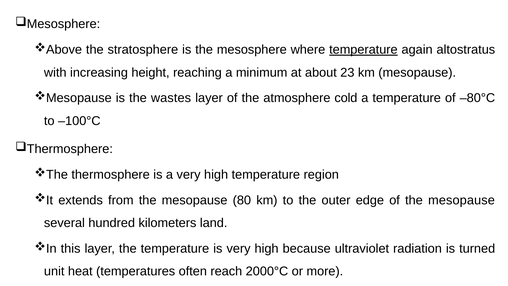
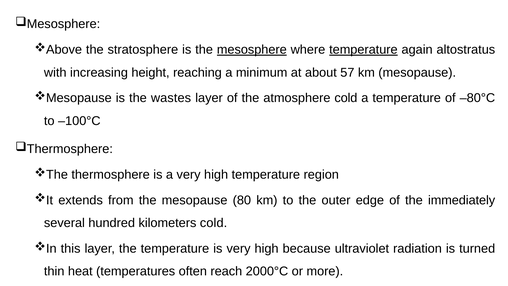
mesosphere underline: none -> present (252, 50)
23: 23 -> 57 (347, 72)
of the mesopause: mesopause -> immediately (462, 200)
kilometers land: land -> cold (214, 223)
unit: unit -> thin (54, 271)
